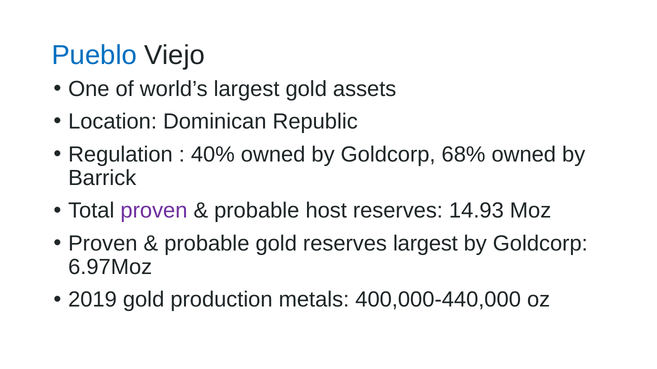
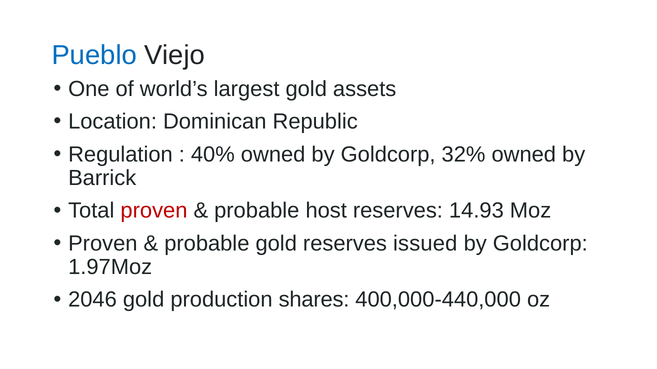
68%: 68% -> 32% (464, 155)
proven colour: purple -> red (154, 211)
reserves largest: largest -> issued (425, 244)
6.97Moz: 6.97Moz -> 1.97Moz (110, 267)
2019: 2019 -> 2046 (92, 300)
metals: metals -> shares (314, 300)
